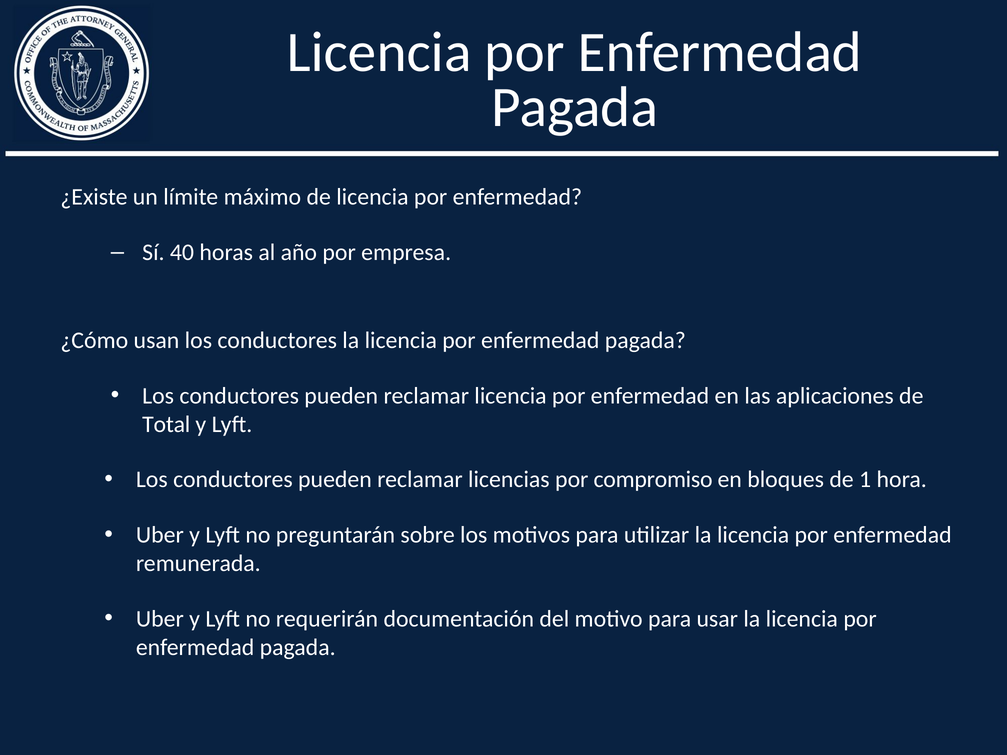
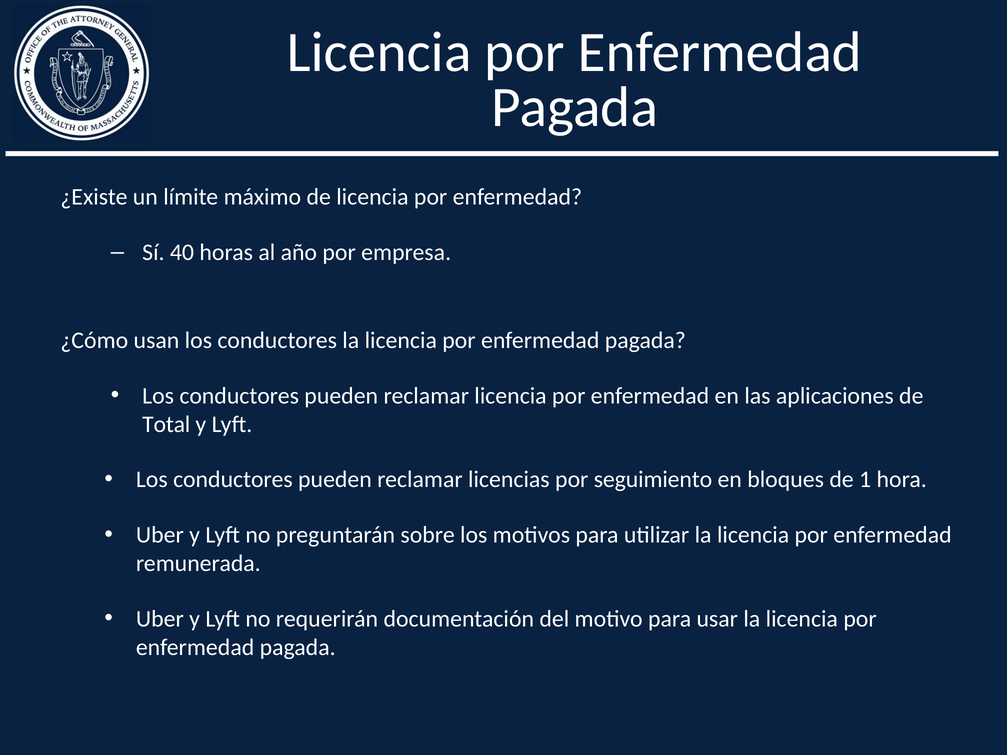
compromiso: compromiso -> seguimiento (653, 480)
